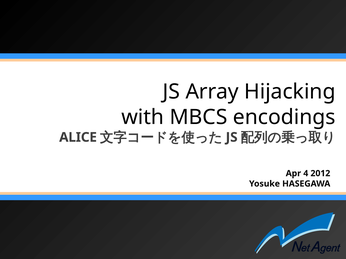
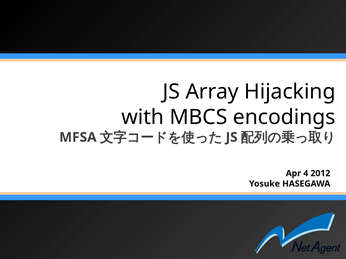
ALICE: ALICE -> MFSA (78, 138)
